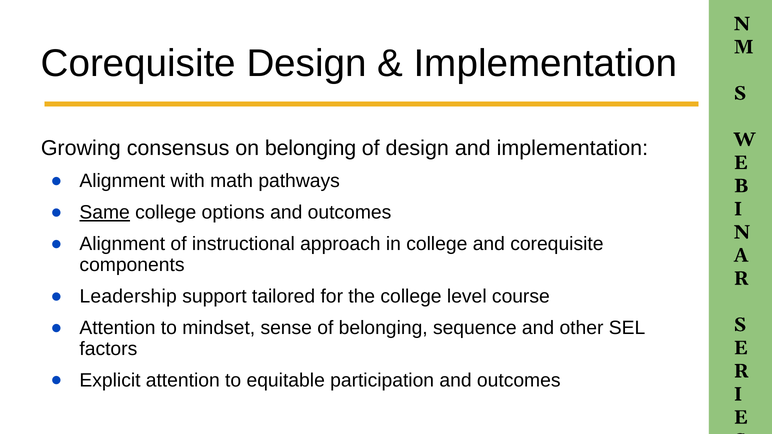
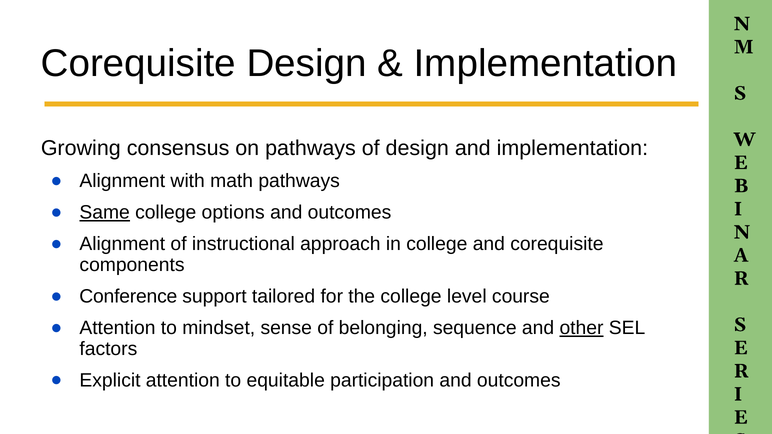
on belonging: belonging -> pathways (310, 148)
Leadership: Leadership -> Conference (128, 297)
other underline: none -> present (581, 328)
